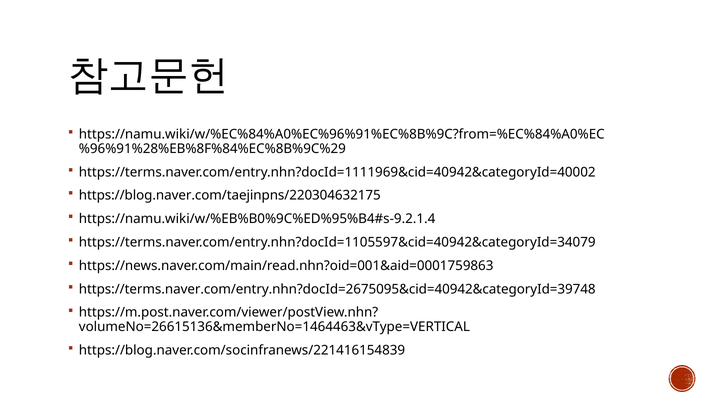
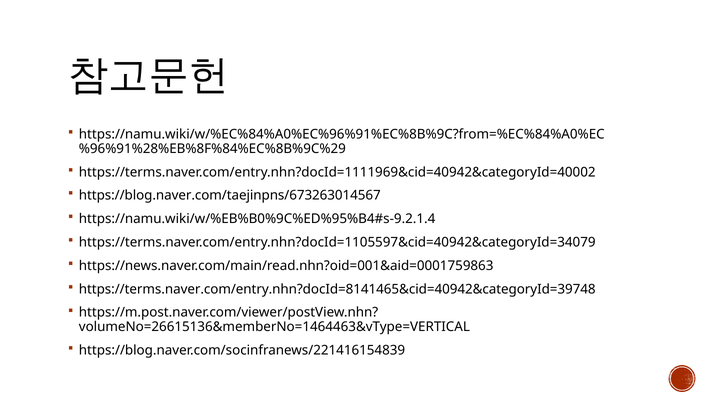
https://blog.naver.com/taejinpns/220304632175: https://blog.naver.com/taejinpns/220304632175 -> https://blog.naver.com/taejinpns/673263014567 (230, 196)
https://terms.naver.com/entry.nhn?docId=2675095&cid=40942&categoryId=39748: https://terms.naver.com/entry.nhn?docId=2675095&cid=40942&categoryId=39748 -> https://terms.naver.com/entry.nhn?docId=8141465&cid=40942&categoryId=39748 (337, 289)
